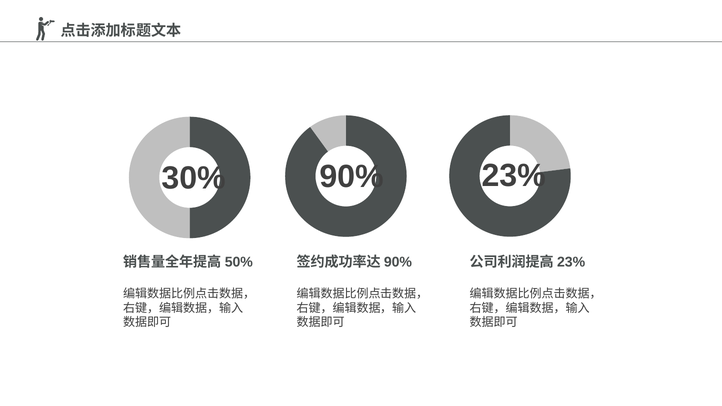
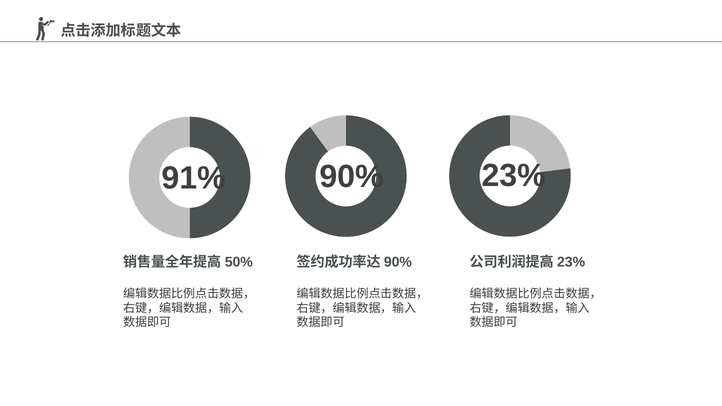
30%: 30% -> 91% (194, 178)
